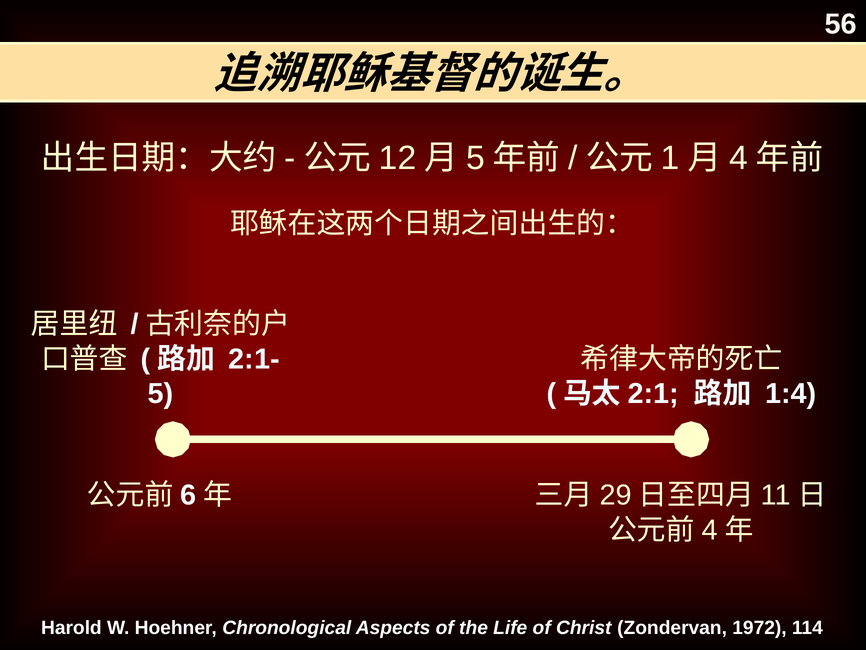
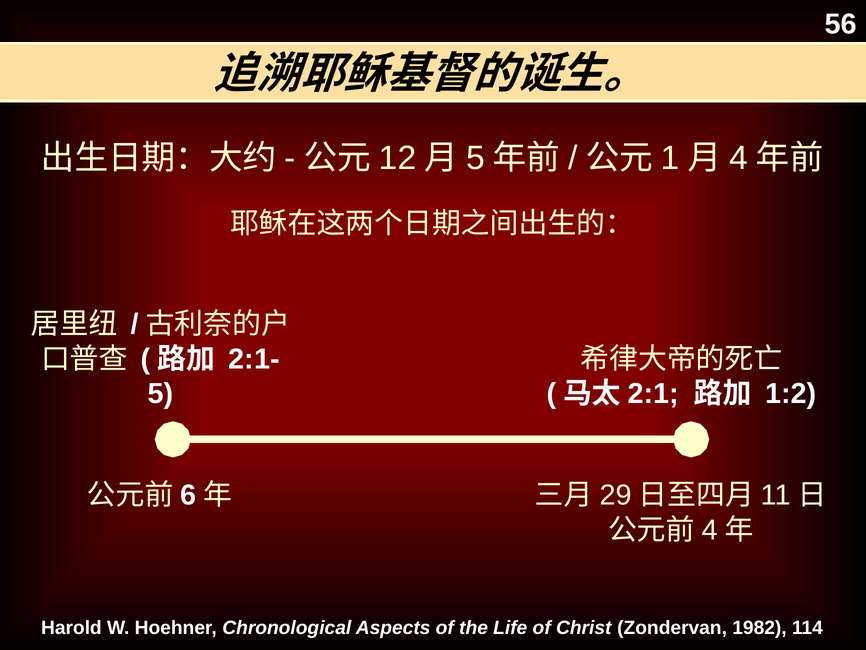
1:4: 1:4 -> 1:2 (791, 393)
1972: 1972 -> 1982 (760, 627)
